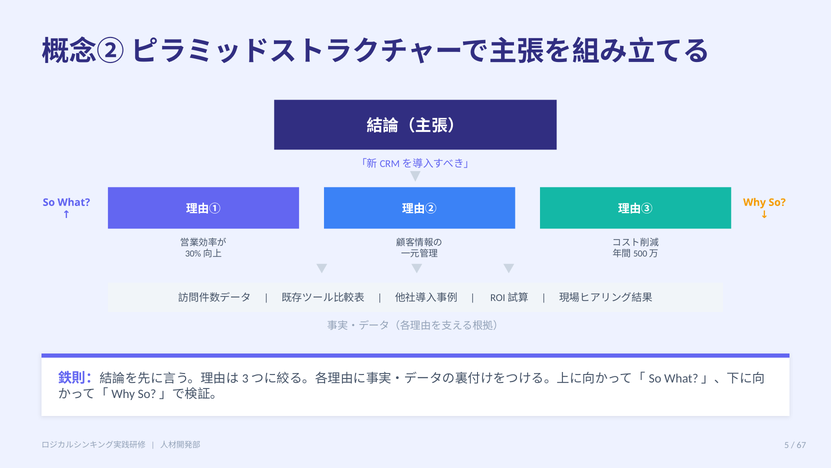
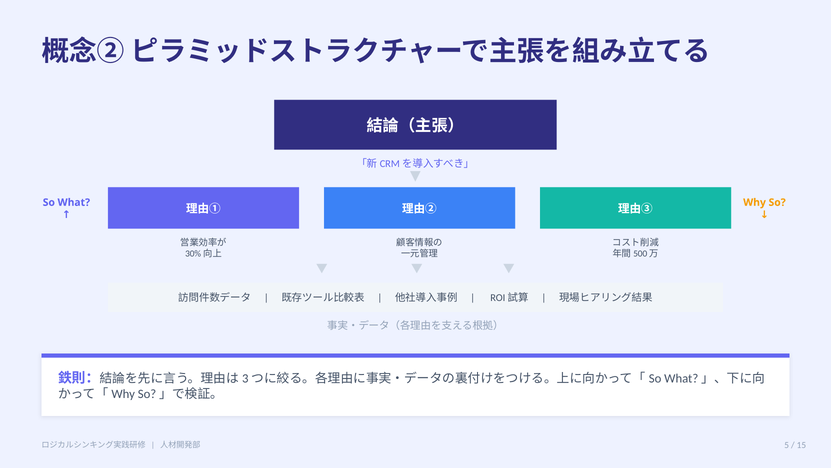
67: 67 -> 15 (801, 445)
